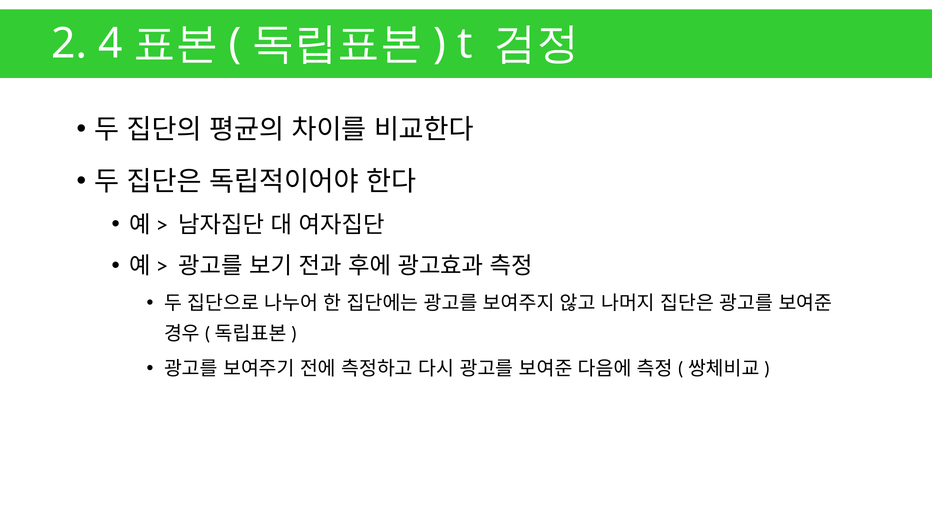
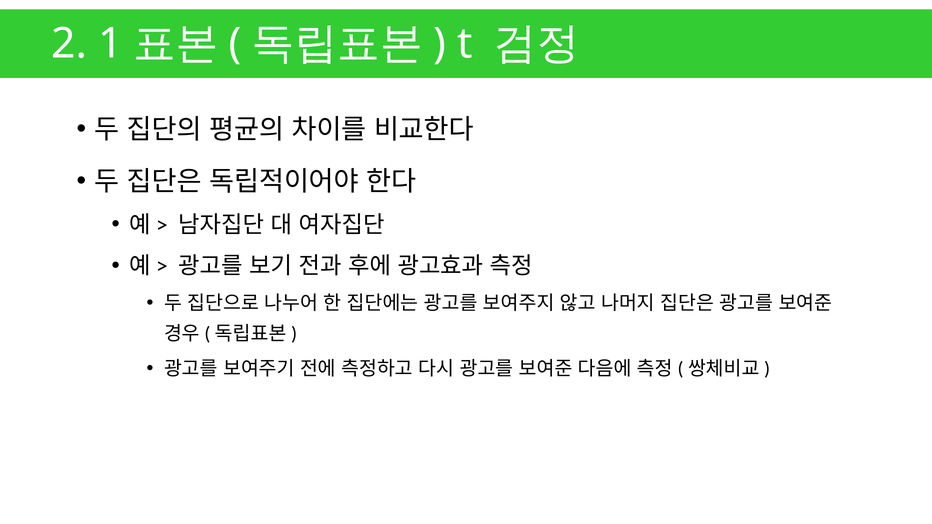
4: 4 -> 1 (110, 43)
